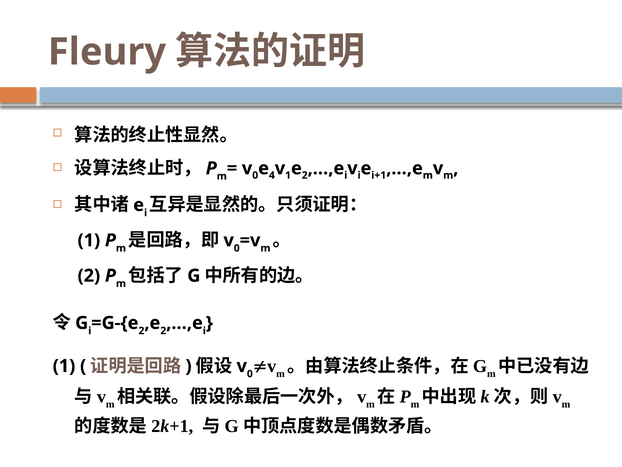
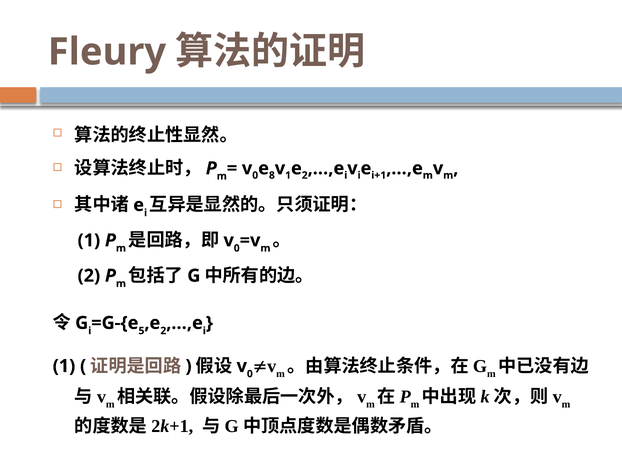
4: 4 -> 8 (272, 175)
2: 2 -> 5 (141, 330)
